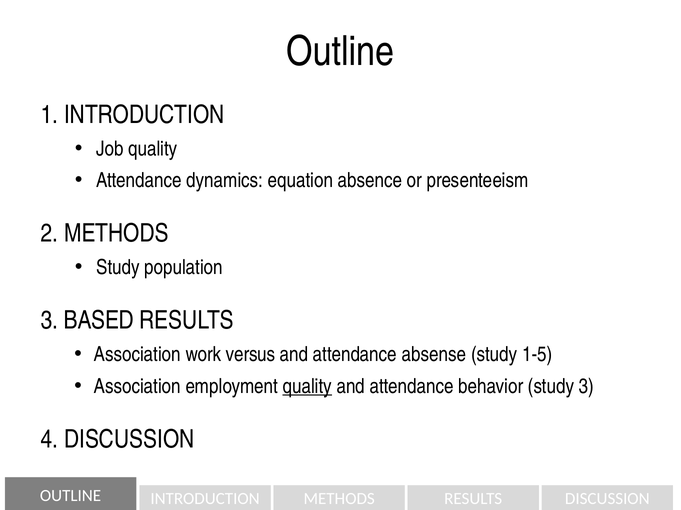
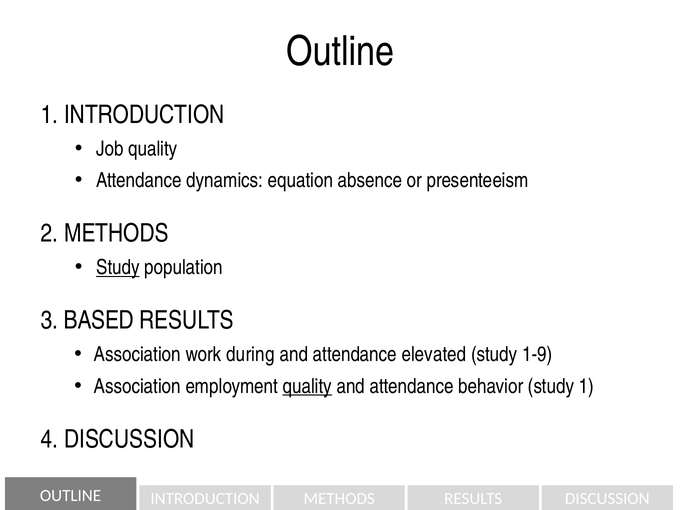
Study underline: none -> present (118, 268)
versus: versus -> during (250, 355)
absense: absense -> elevated (434, 355)
1-5: 1-5 -> 1-9 (537, 355)
study 3: 3 -> 1 (587, 387)
